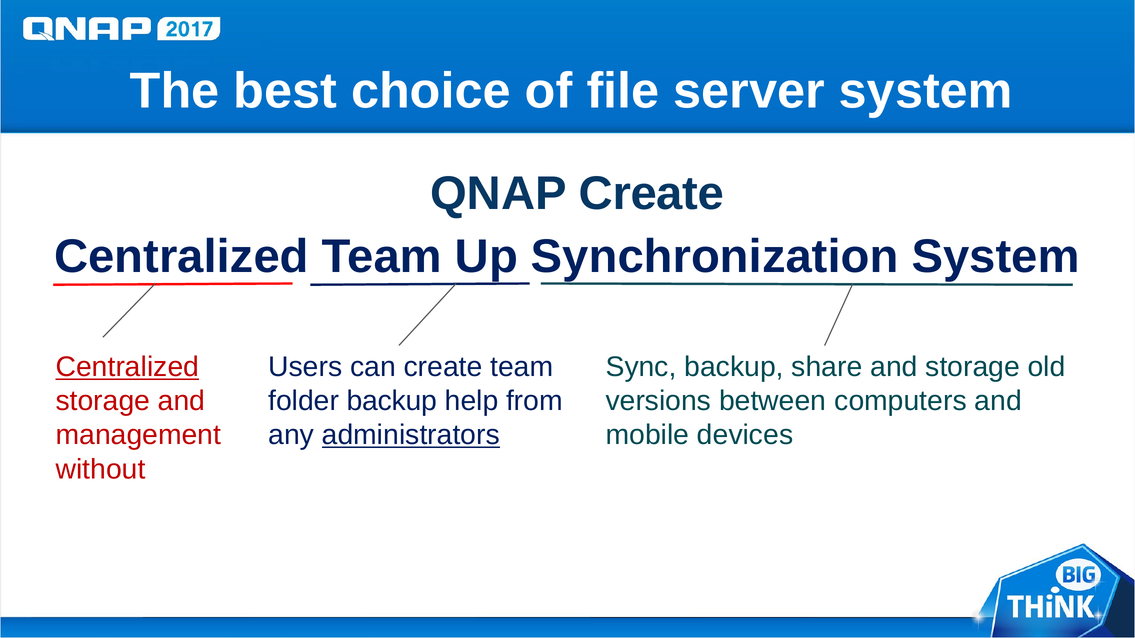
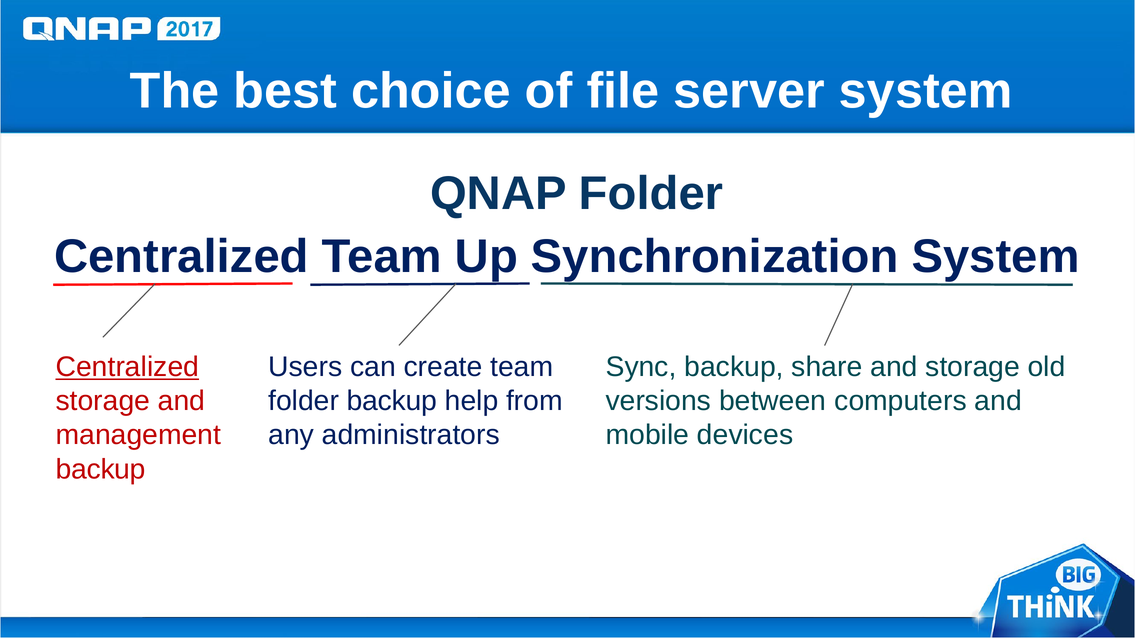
QNAP Create: Create -> Folder (651, 194)
administrators underline: present -> none (411, 435)
without: without -> backup (101, 469)
